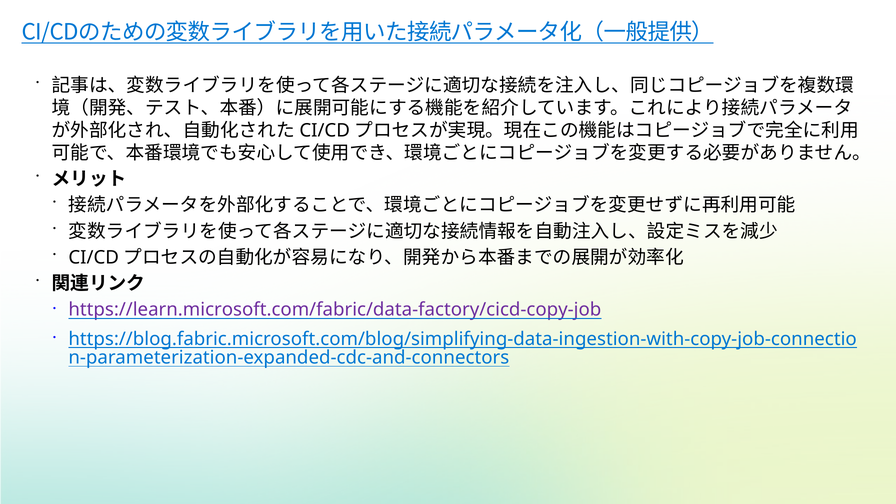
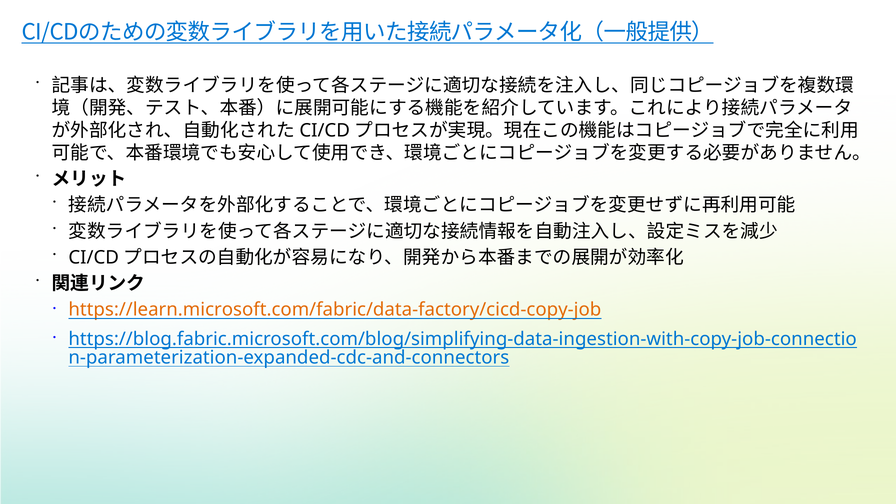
https://learn.microsoft.com/fabric/data-factory/cicd-copy-job colour: purple -> orange (335, 310)
